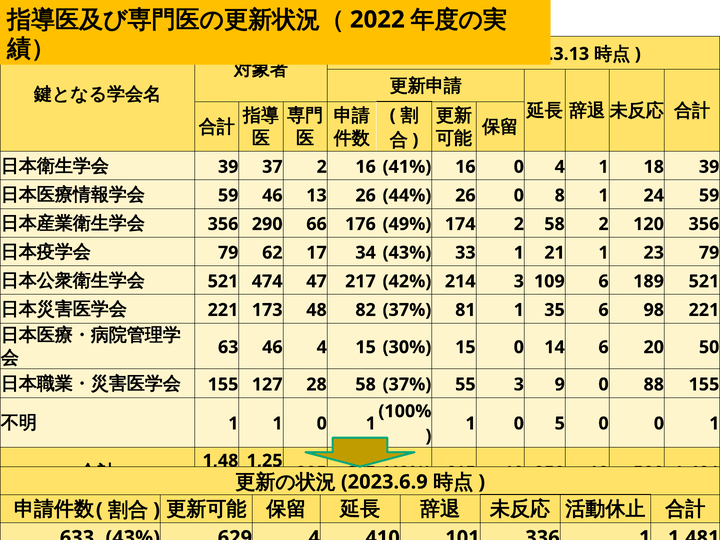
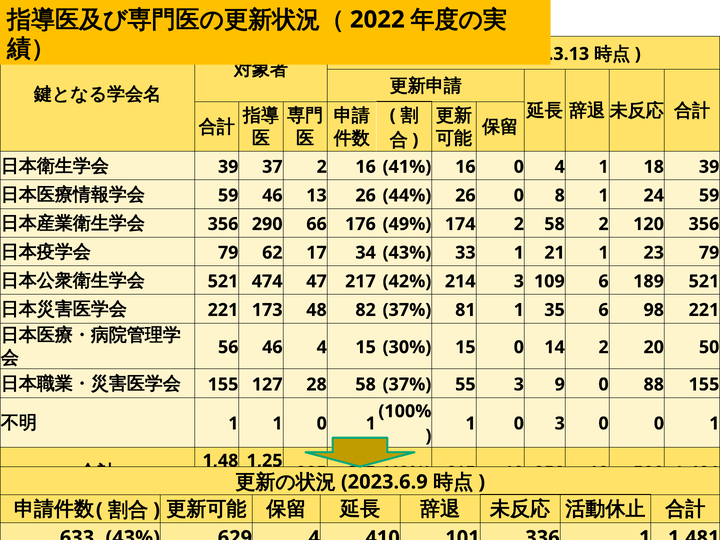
63: 63 -> 56 (228, 347)
14 6: 6 -> 2 (604, 347)
0 5: 5 -> 3 (560, 424)
